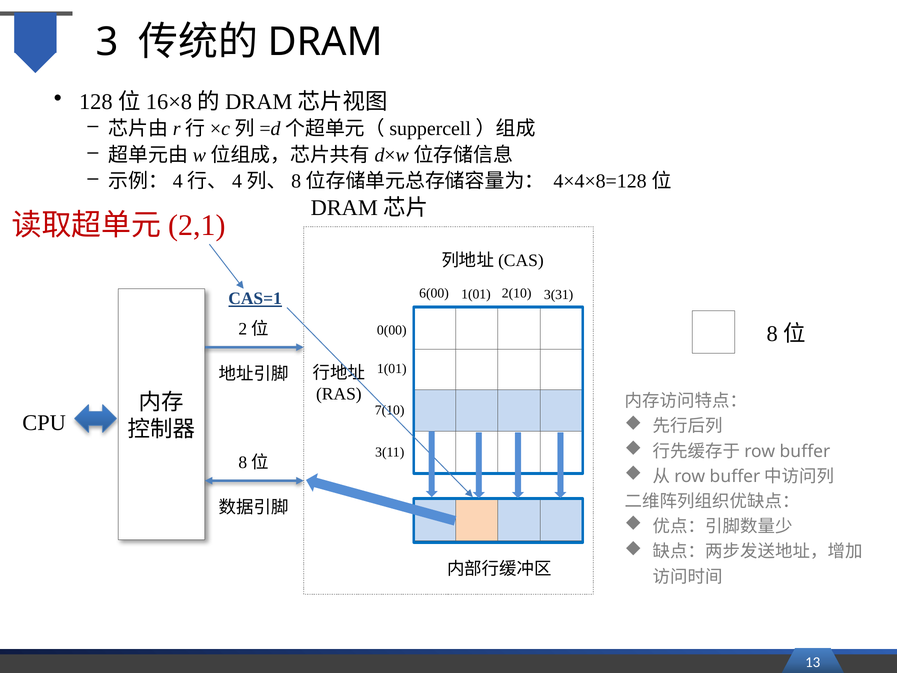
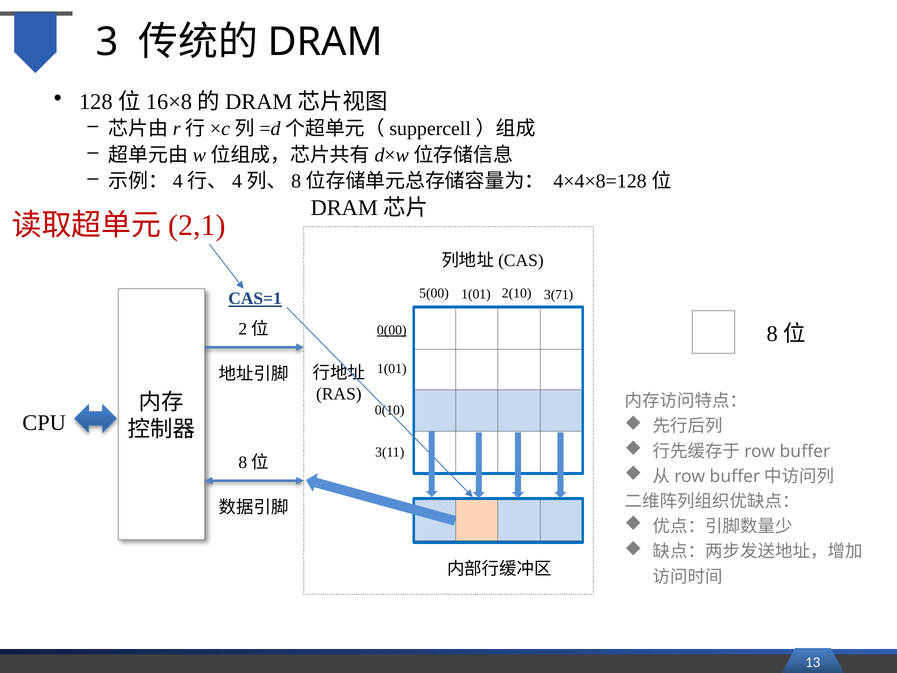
6(00: 6(00 -> 5(00 (434, 293)
3(31: 3(31 -> 3(71 (559, 295)
0(00 underline: none -> present (392, 330)
7(10: 7(10 -> 0(10 (390, 410)
